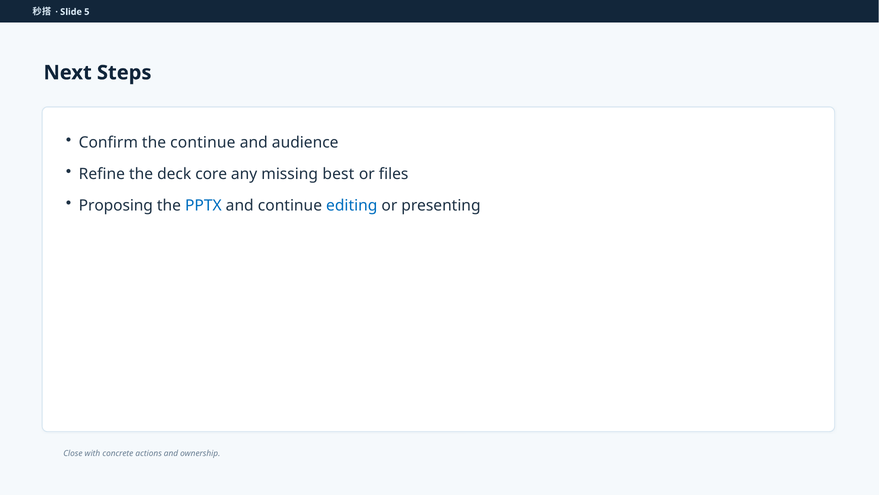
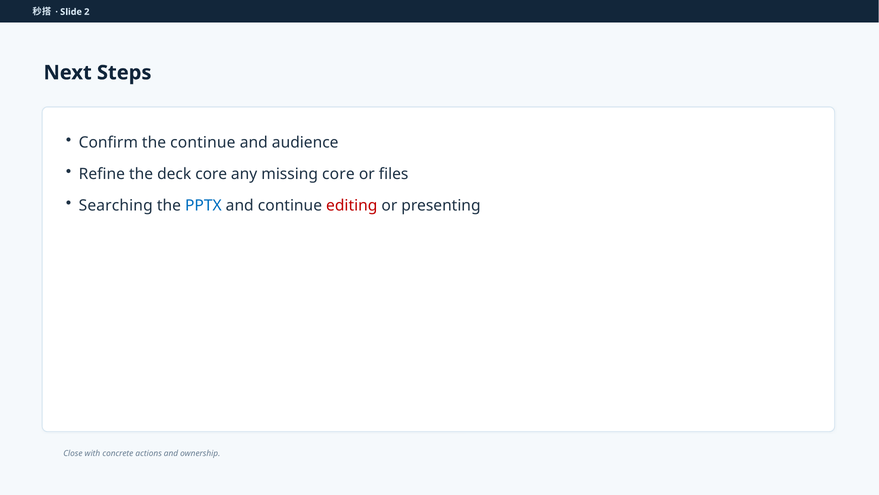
5: 5 -> 2 (87, 12)
missing best: best -> core (338, 174)
Proposing: Proposing -> Searching (116, 205)
editing colour: blue -> red (352, 205)
